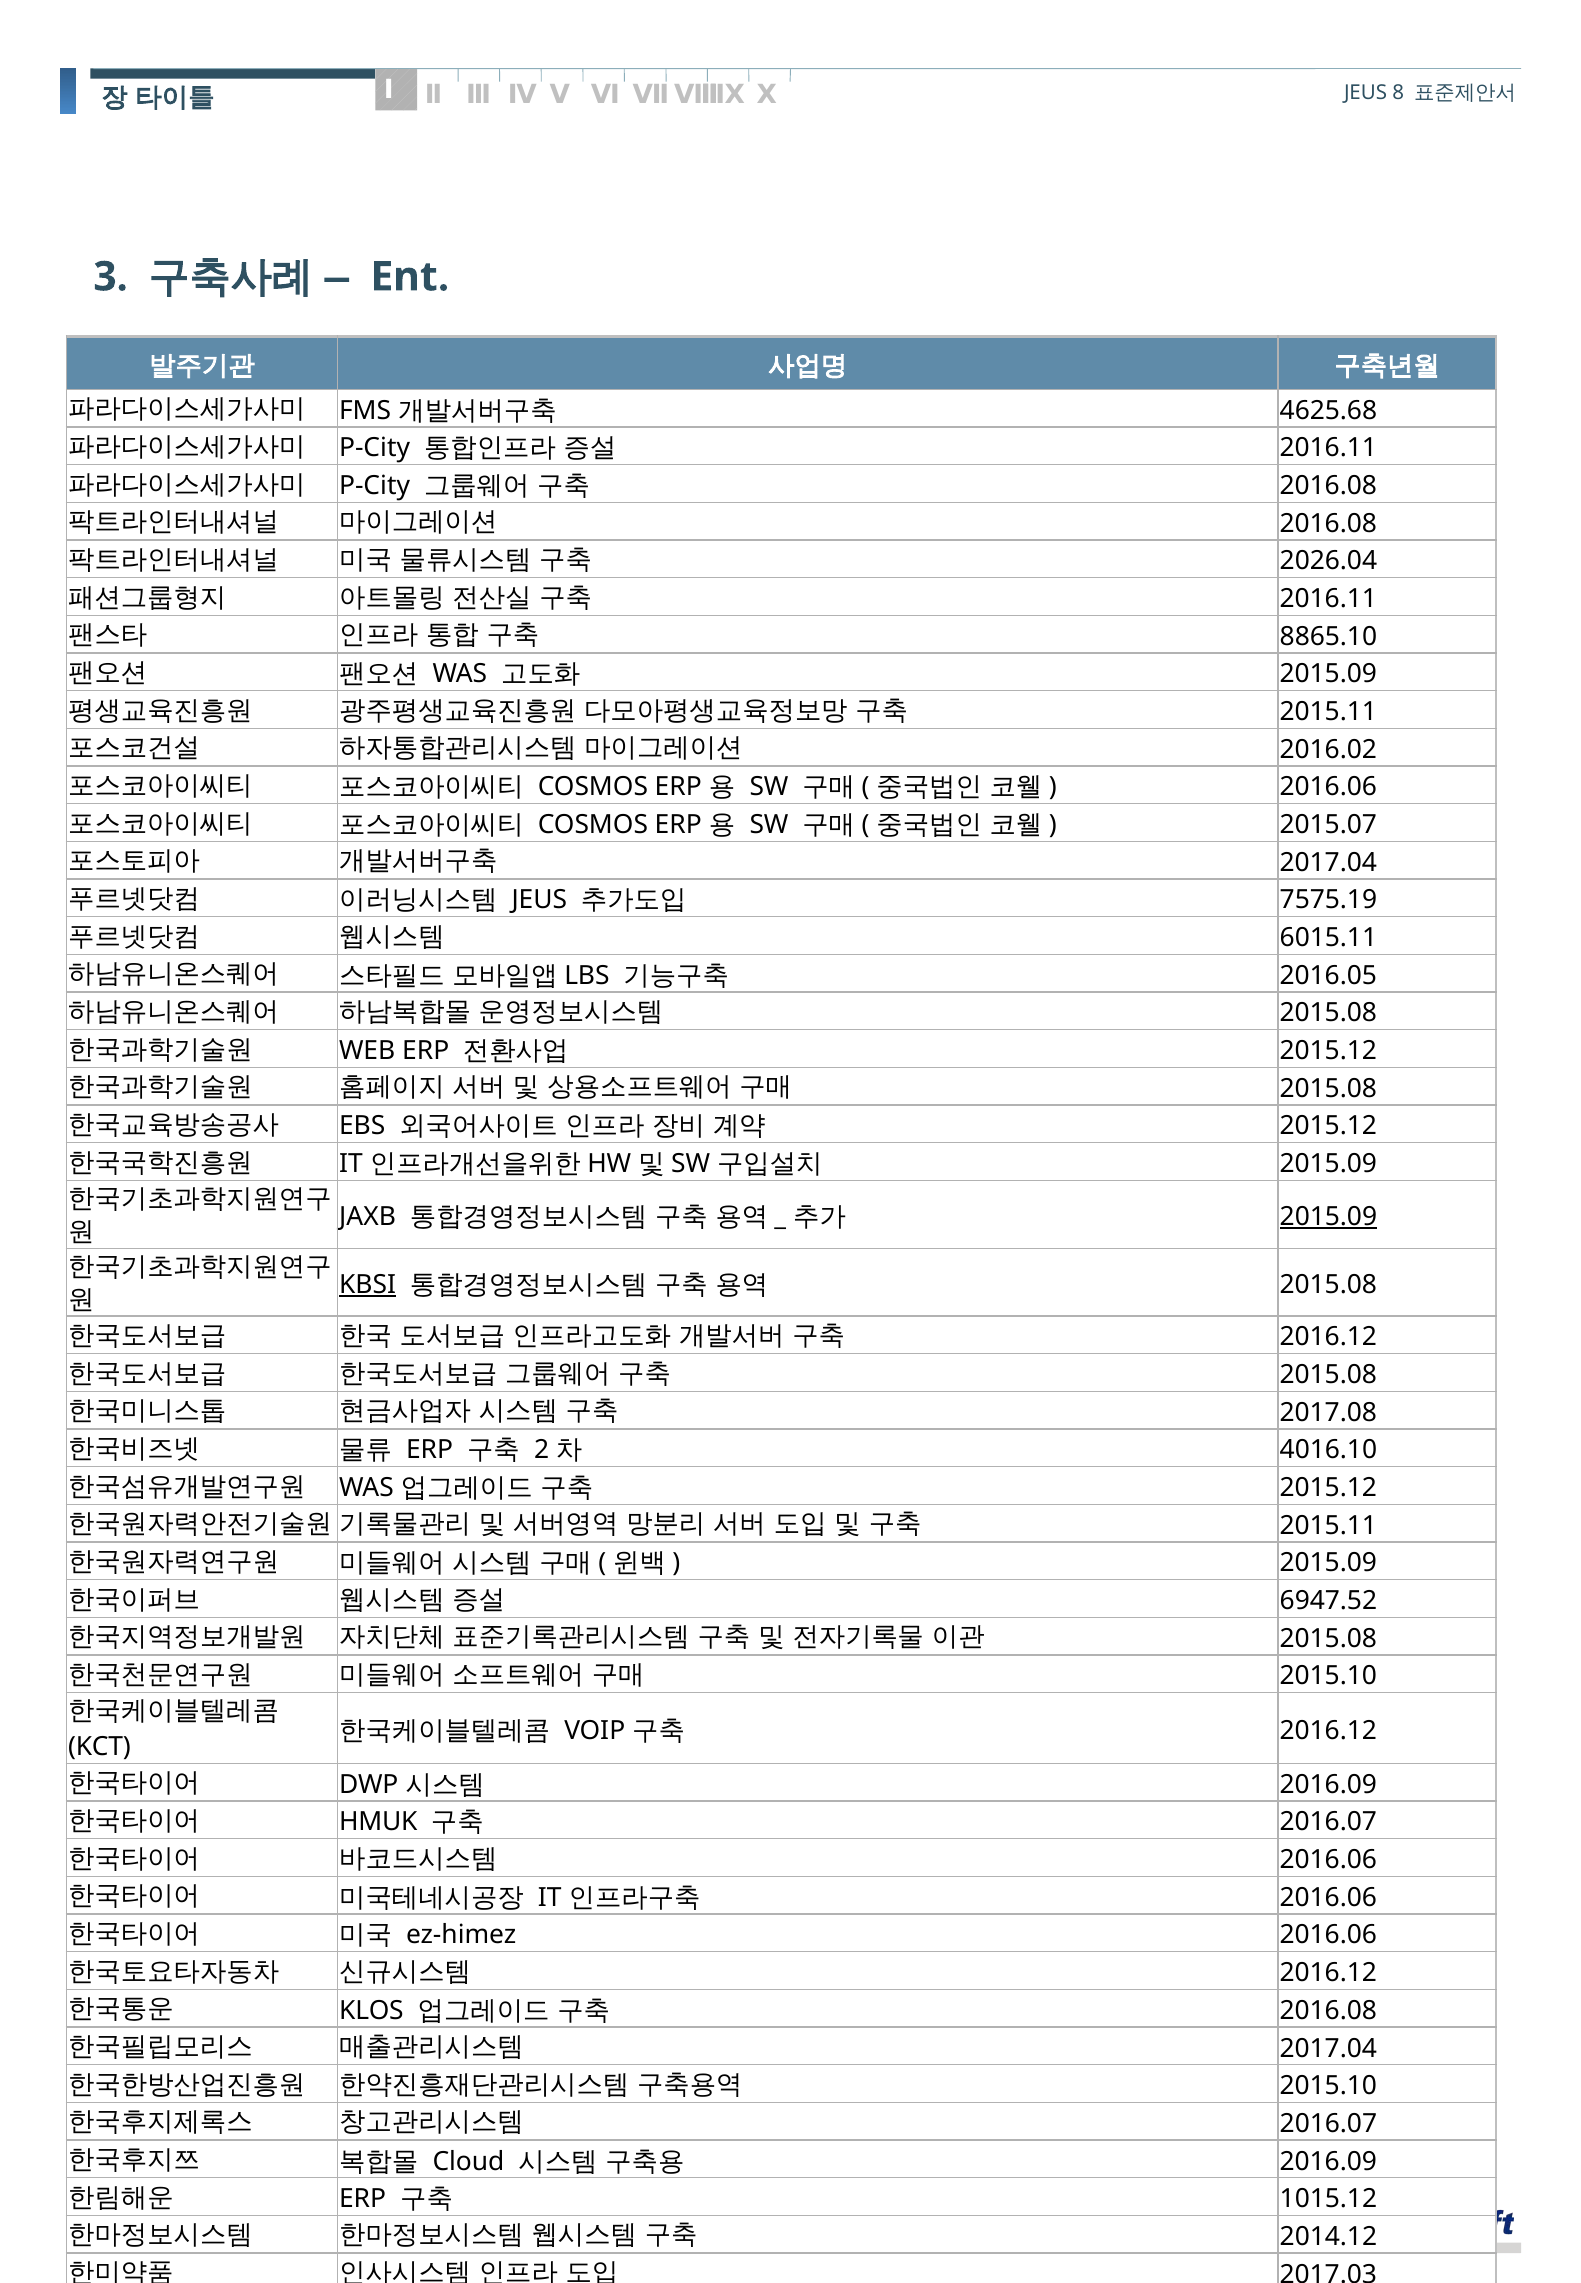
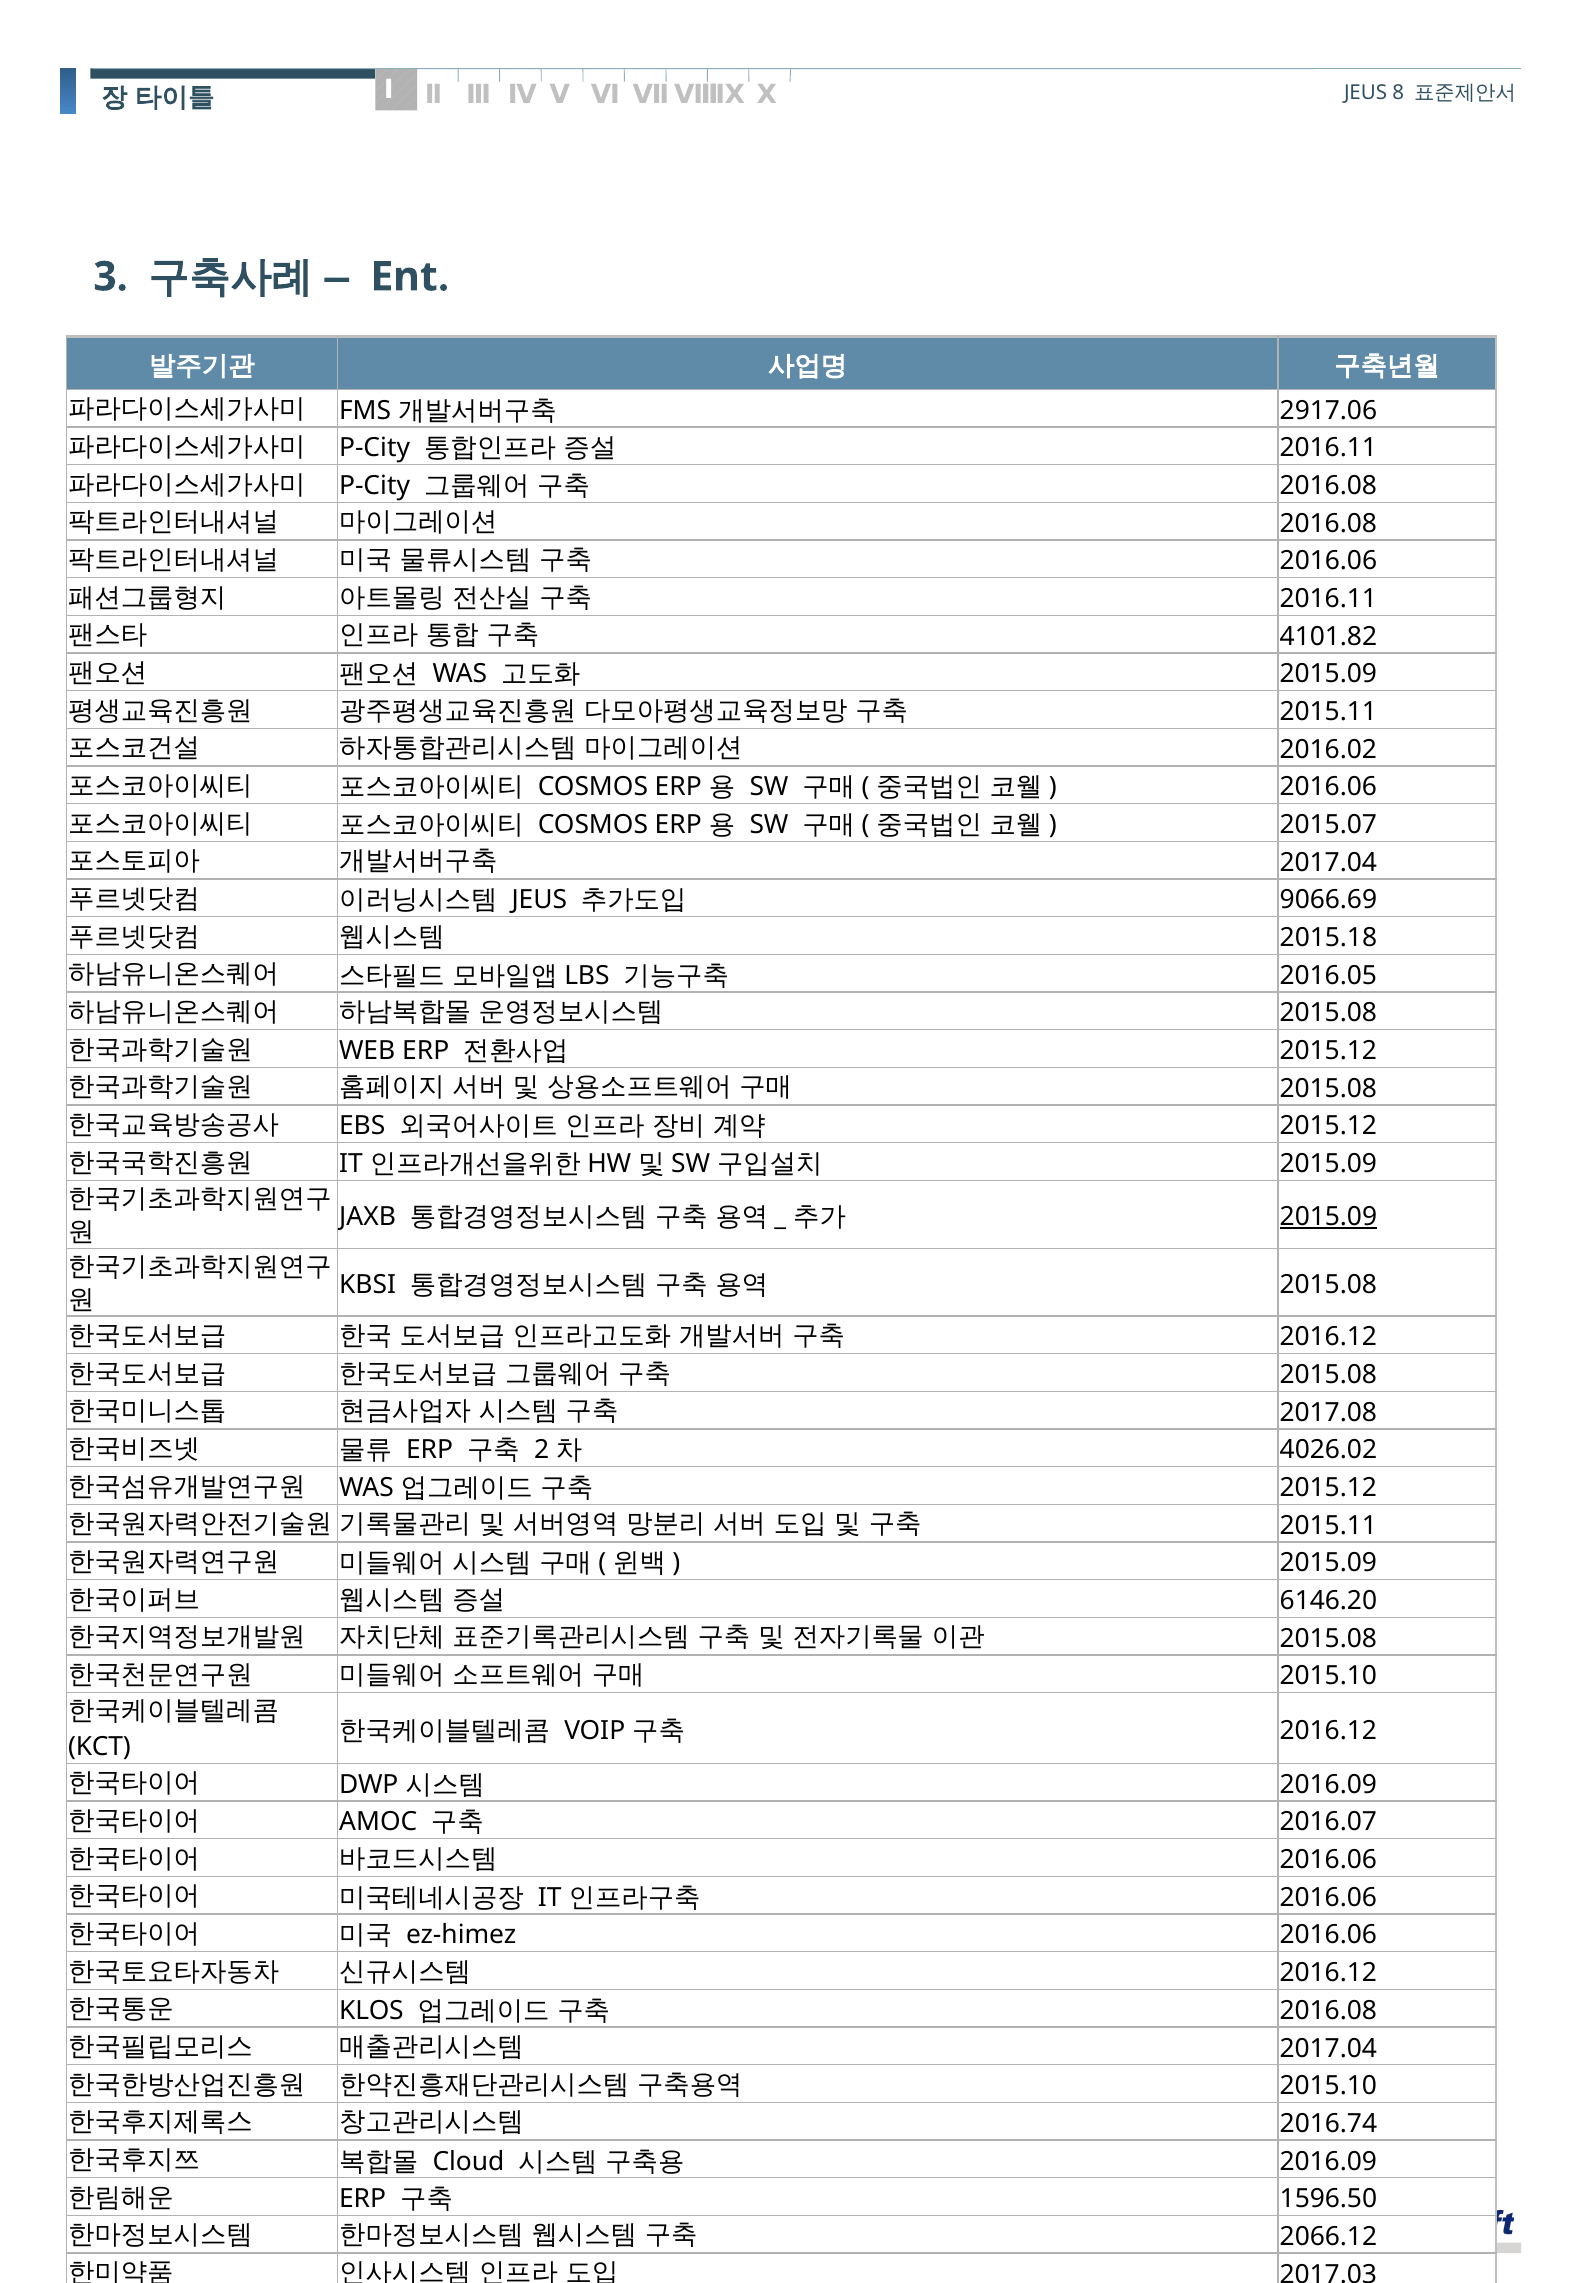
4625.68: 4625.68 -> 2917.06 (1328, 411)
2026.04: 2026.04 -> 2016.06 (1328, 561)
8865.10: 8865.10 -> 4101.82 (1328, 637)
7575.19: 7575.19 -> 9066.69 (1328, 900)
6015.11: 6015.11 -> 2015.18 (1328, 938)
KBSI underline: present -> none (368, 1285)
4016.10: 4016.10 -> 4026.02 (1328, 1451)
6947.52: 6947.52 -> 6146.20 (1328, 1601)
HMUK: HMUK -> AMOC (378, 1823)
2016.07: 2016.07 -> 2016.74 (1328, 2124)
1015.12: 1015.12 -> 1596.50 (1328, 2200)
2014.12: 2014.12 -> 2066.12 (1328, 2237)
